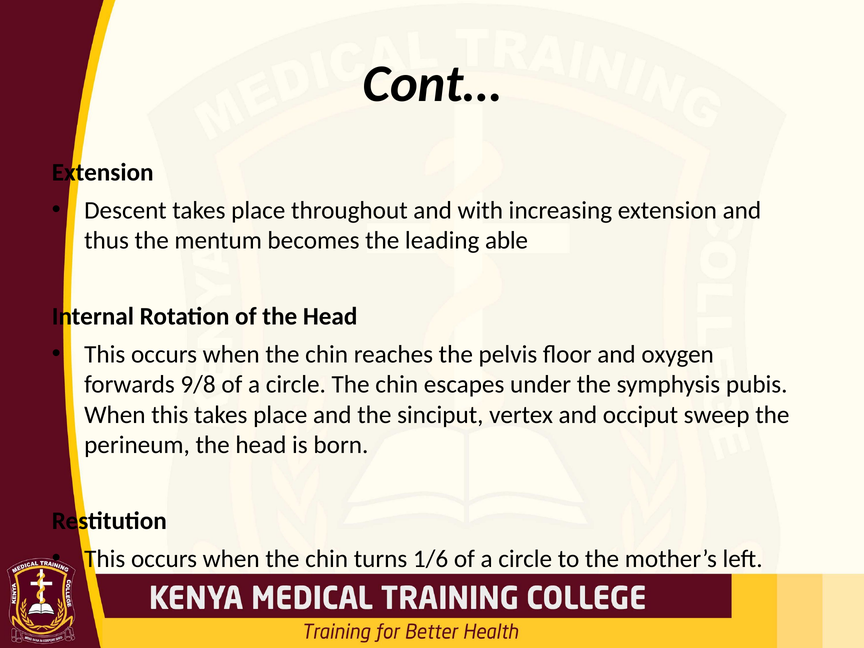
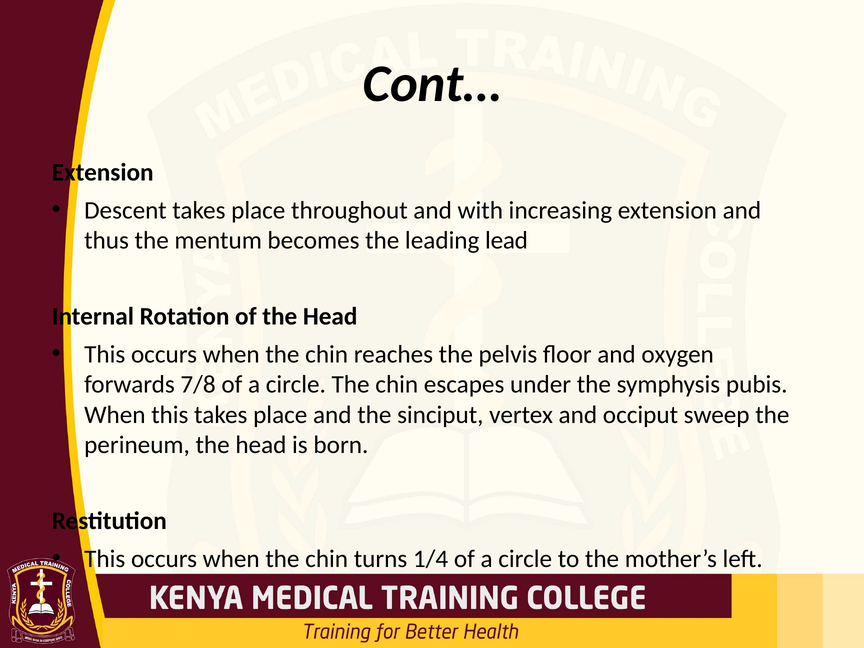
able: able -> lead (507, 241)
9/8: 9/8 -> 7/8 (198, 385)
1/6: 1/6 -> 1/4 (431, 559)
